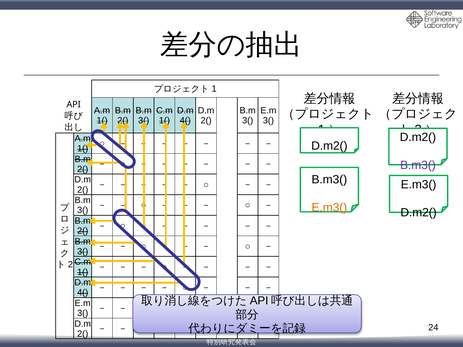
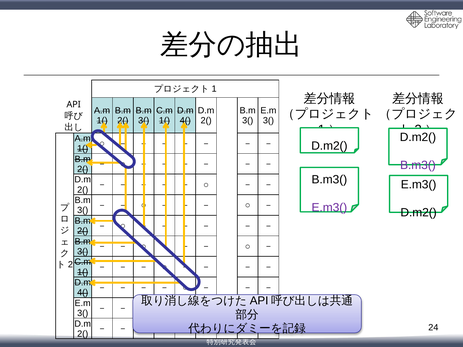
E.m3( colour: orange -> purple (329, 208)
